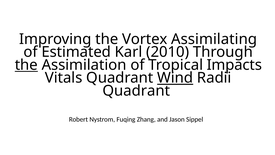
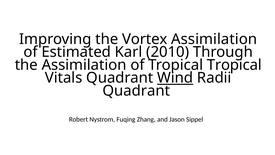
Vortex Assimilating: Assimilating -> Assimilation (214, 39)
the underline: present -> none (26, 65)
Tropical Impacts: Impacts -> Tropical (234, 65)
